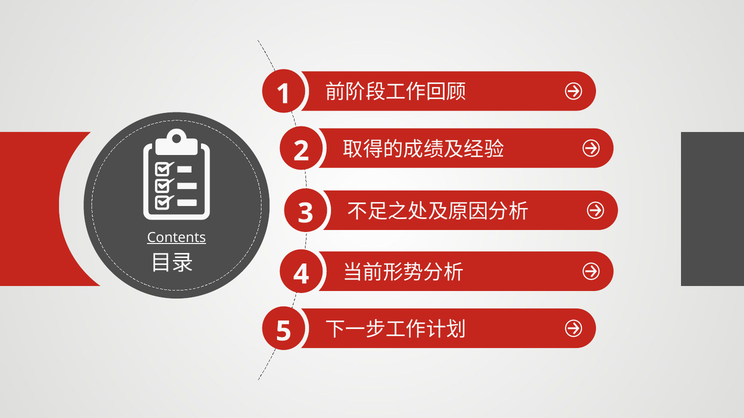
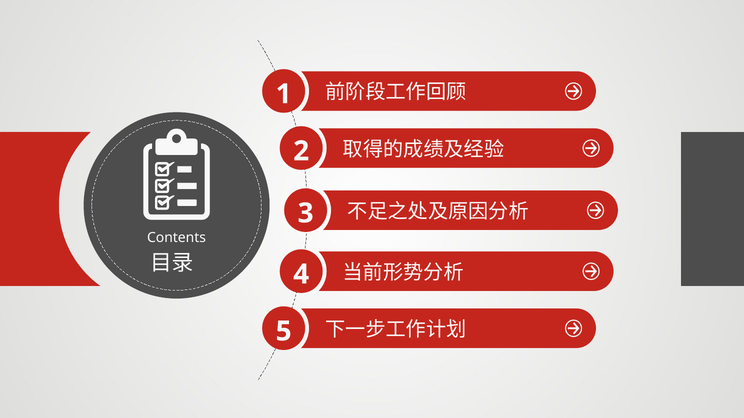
Contents underline: present -> none (177, 238)
